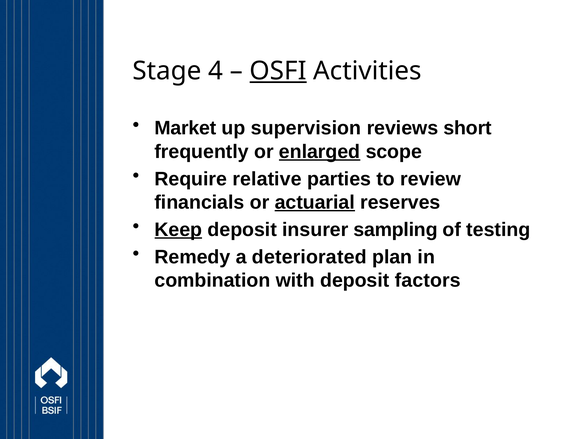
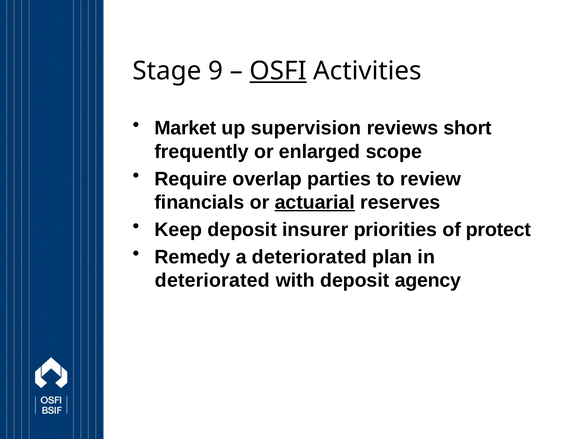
4: 4 -> 9 (216, 71)
enlarged underline: present -> none (320, 152)
relative: relative -> overlap (267, 179)
Keep underline: present -> none (178, 229)
sampling: sampling -> priorities (395, 229)
testing: testing -> protect (498, 229)
combination: combination -> deteriorated (212, 280)
factors: factors -> agency (428, 280)
